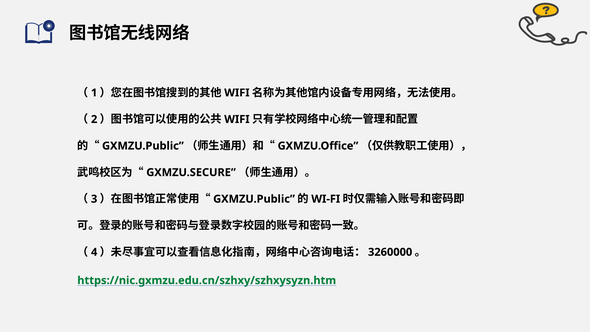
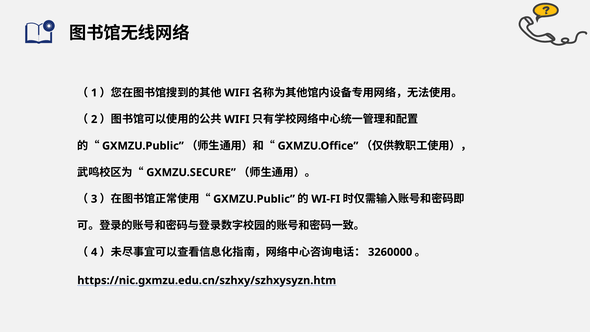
https://nic.gxmzu.edu.cn/szhxy/szhxysyzn.htm colour: green -> black (207, 280)
